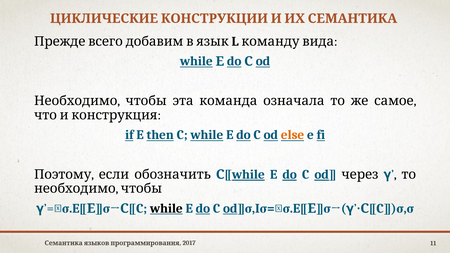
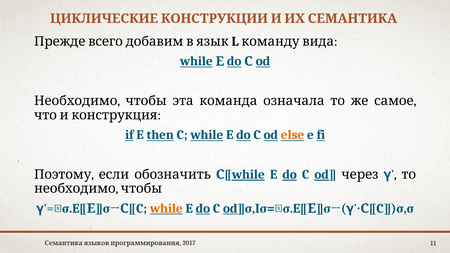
while colour: black -> orange (166, 209)
